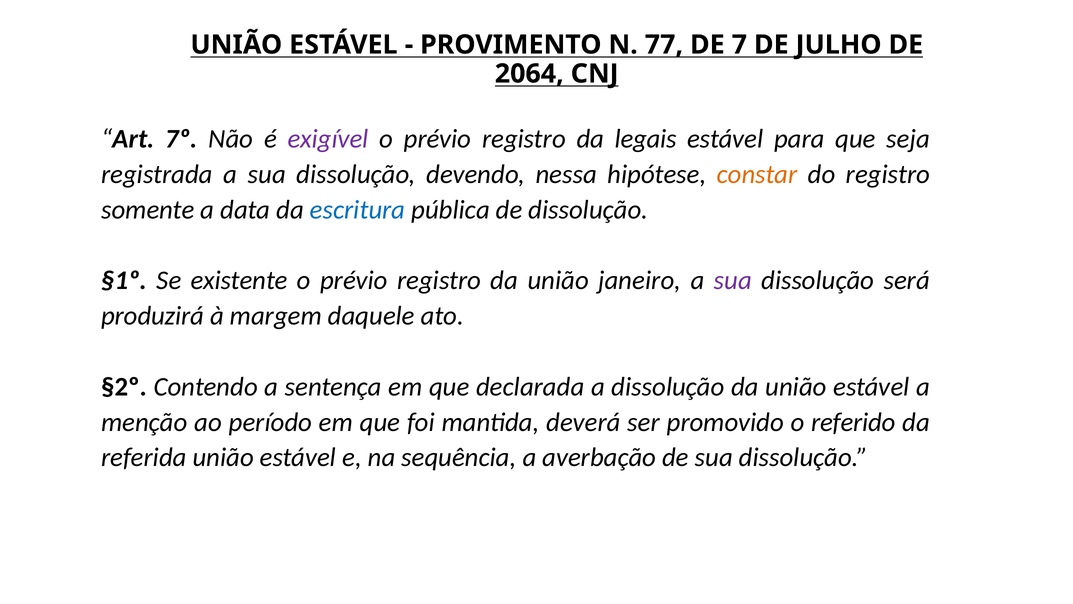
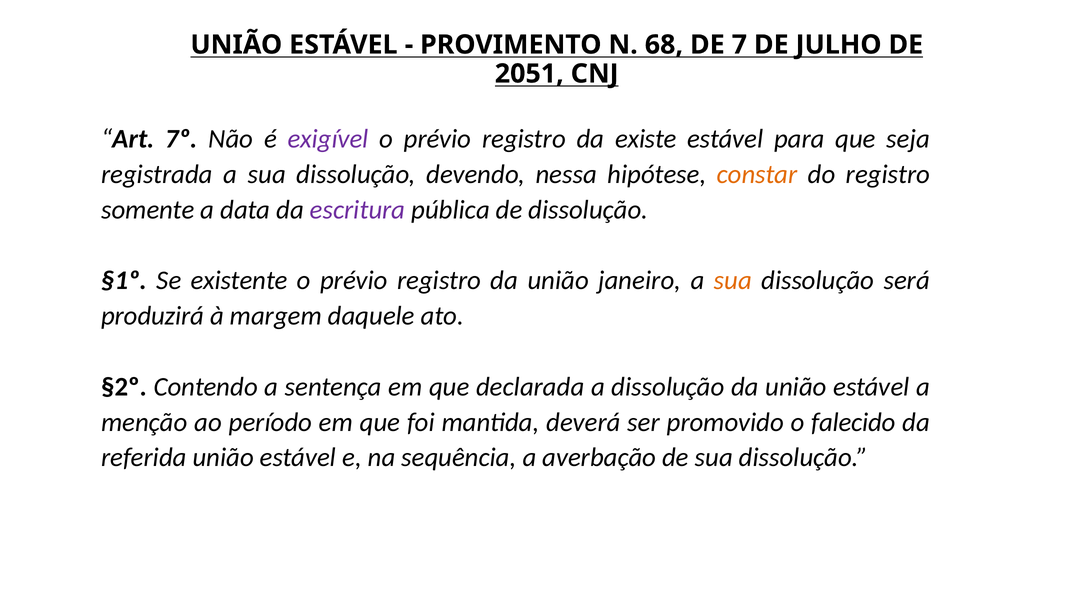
77: 77 -> 68 (664, 45)
2064: 2064 -> 2051 (529, 74)
legais: legais -> existe (646, 139)
escritura colour: blue -> purple (358, 210)
sua colour: purple -> orange (733, 280)
referido: referido -> falecido (853, 422)
